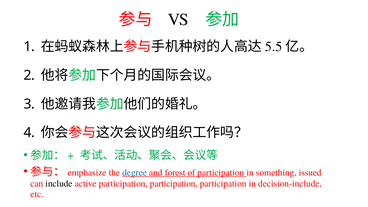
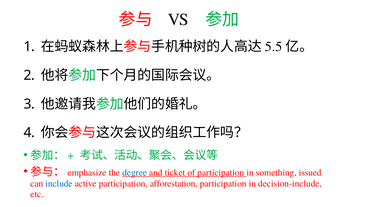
forest: forest -> ticket (175, 173)
include colour: black -> blue (59, 184)
active participation participation: participation -> afforestation (174, 184)
